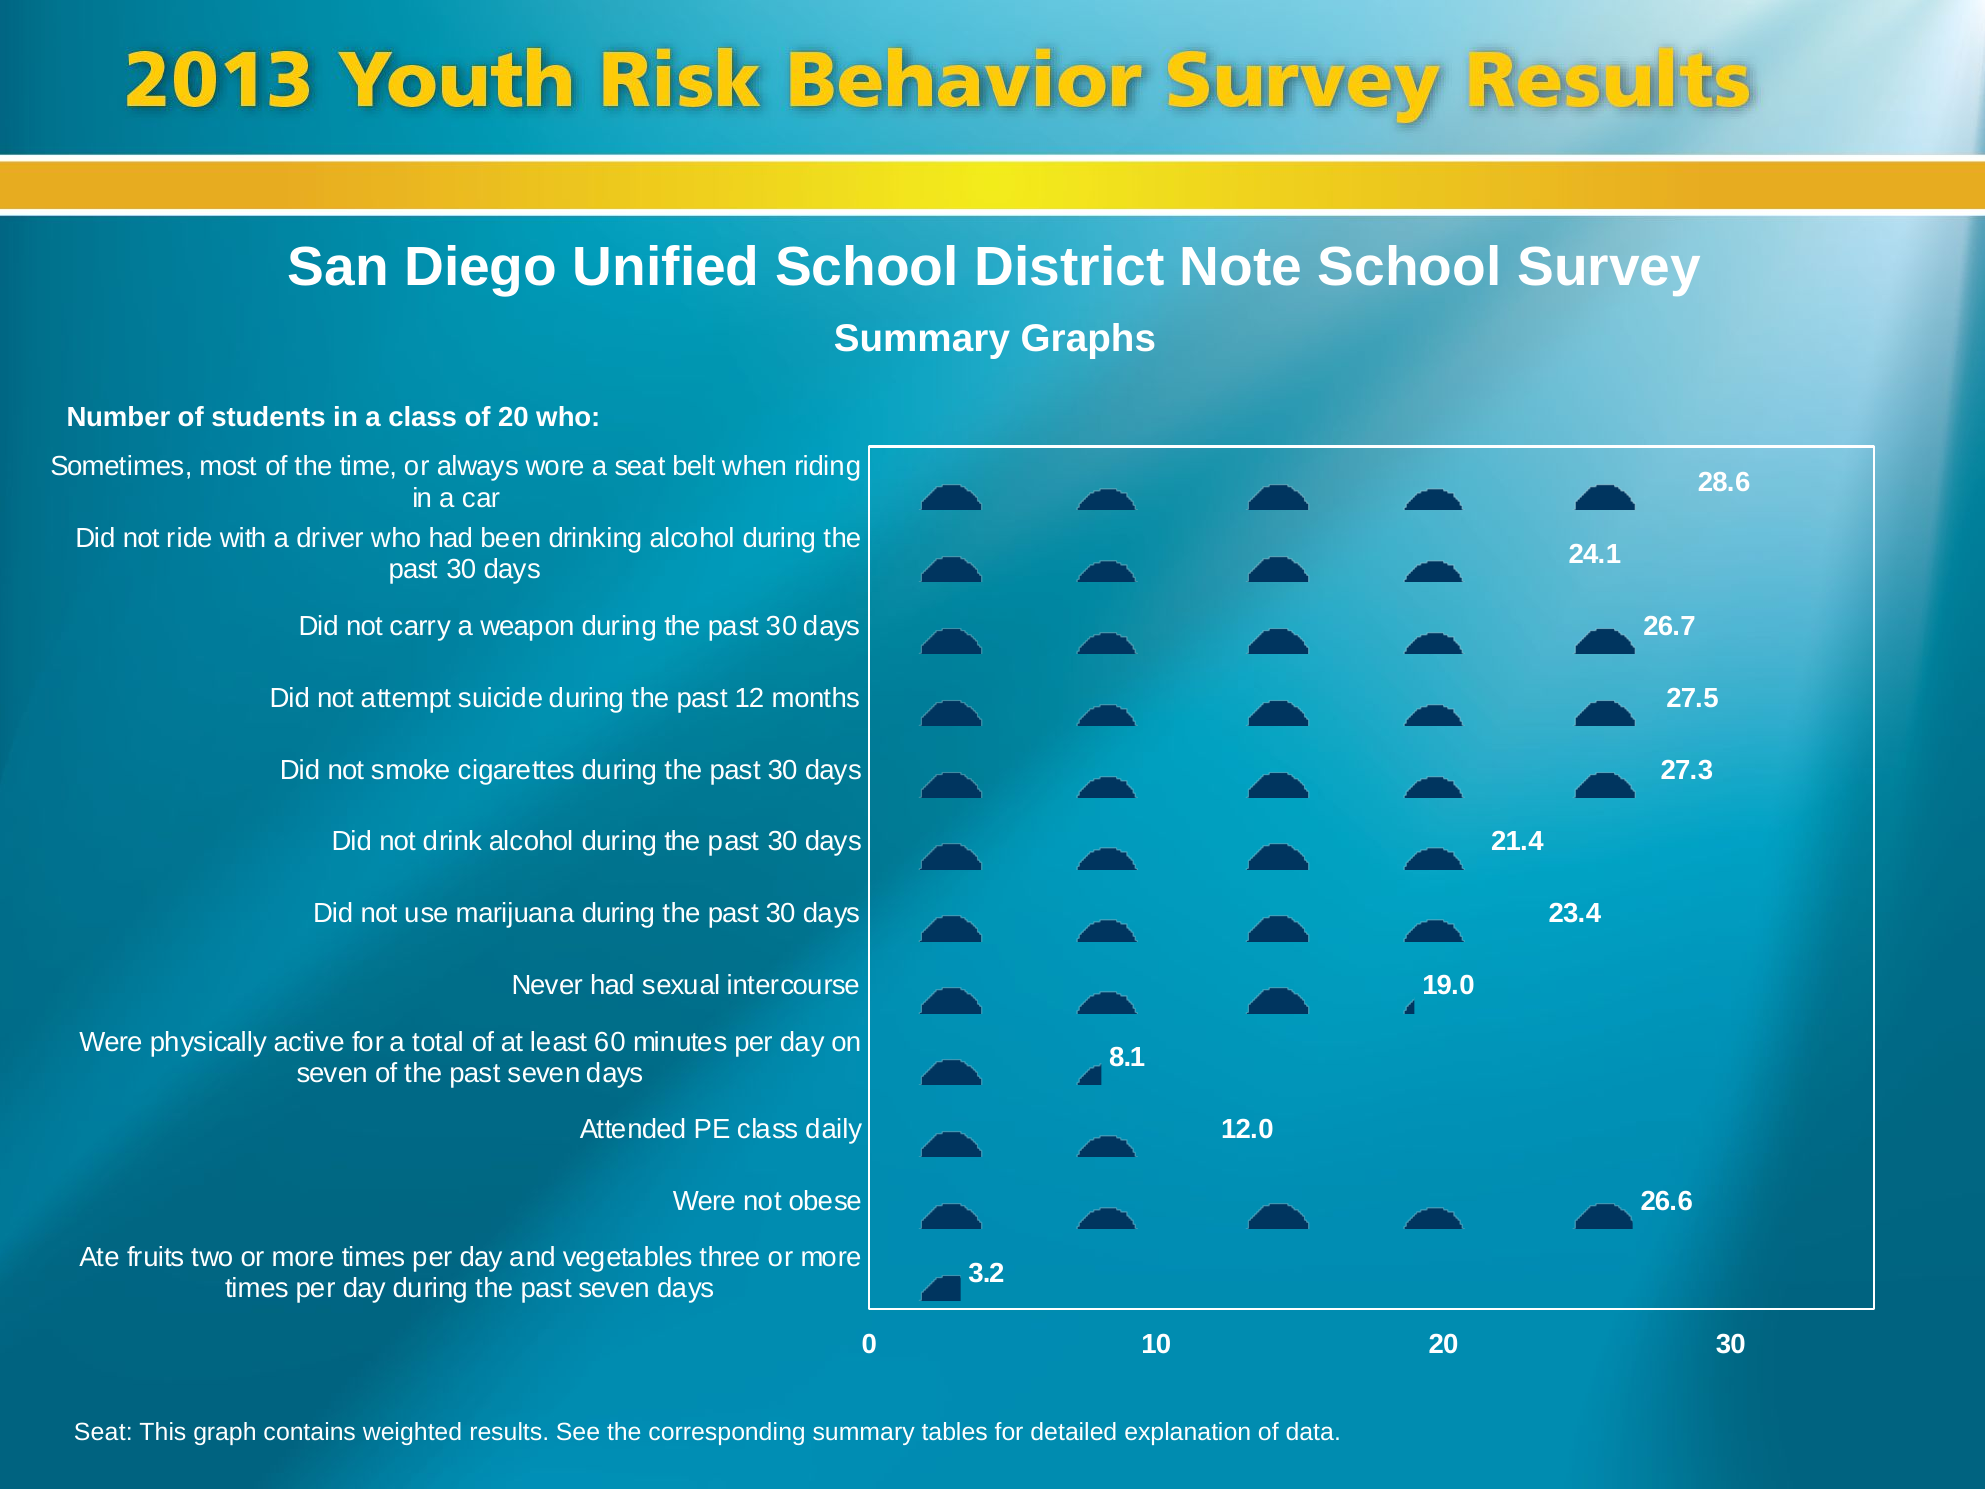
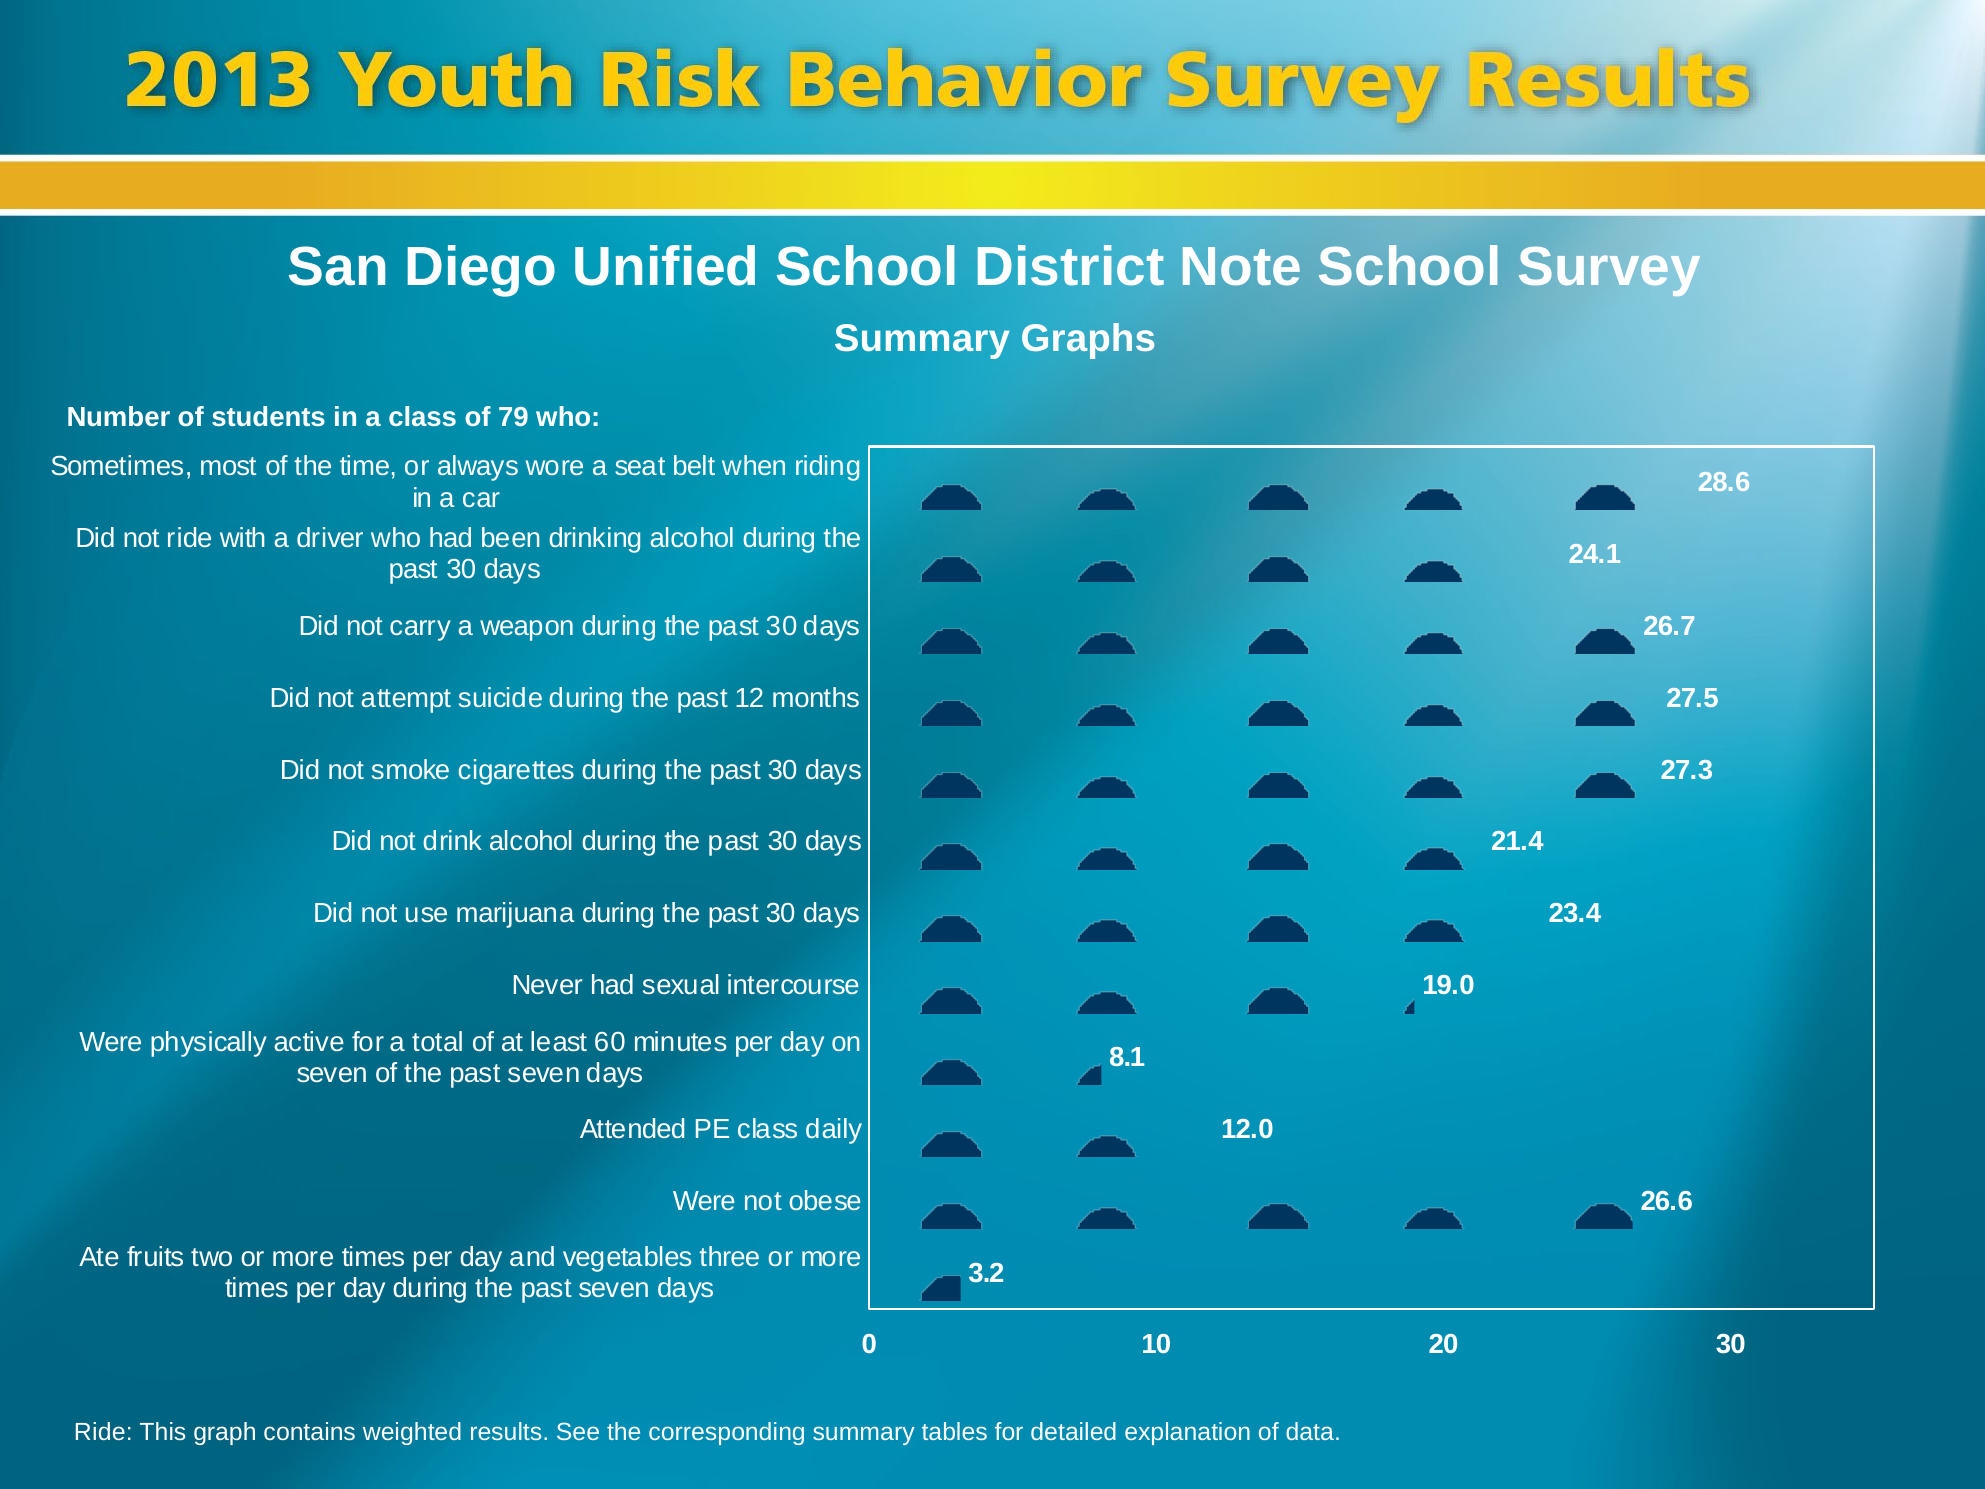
of 20: 20 -> 79 (514, 418)
Seat: Seat -> Ride (103, 1432)
